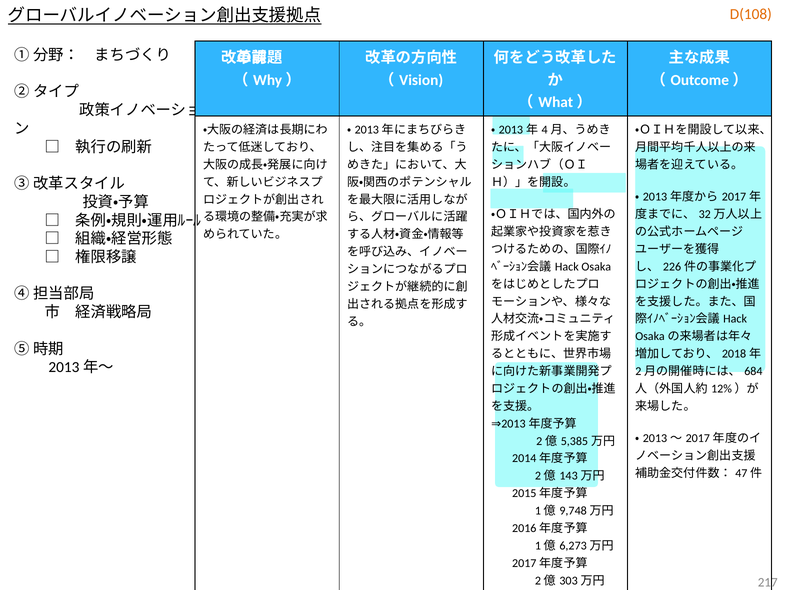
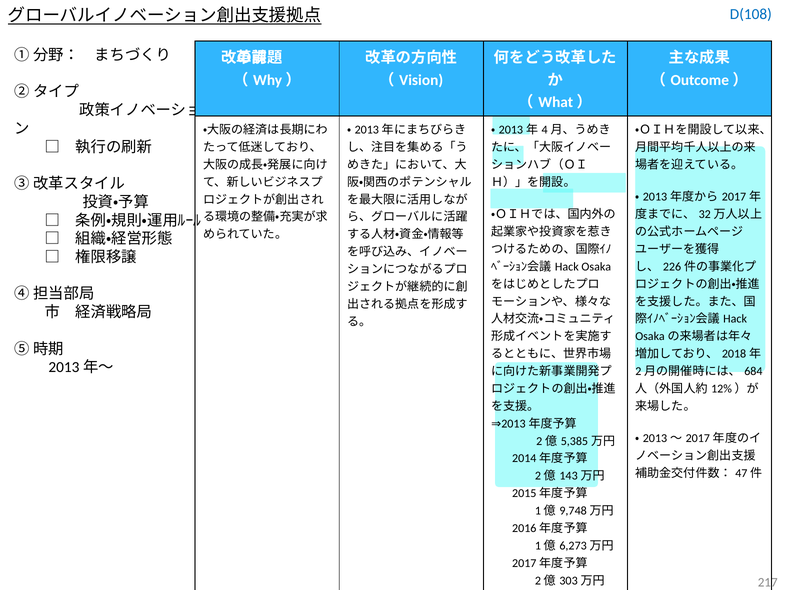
D(108 colour: orange -> blue (751, 14)
